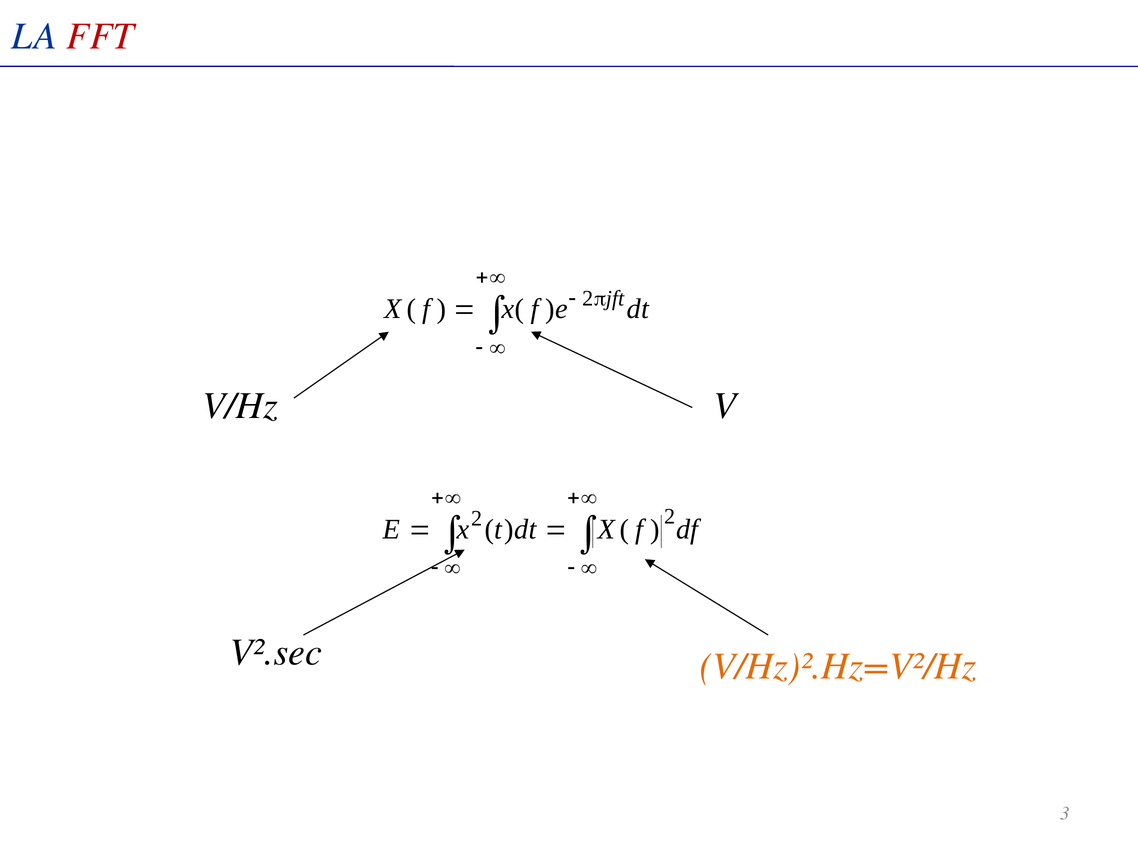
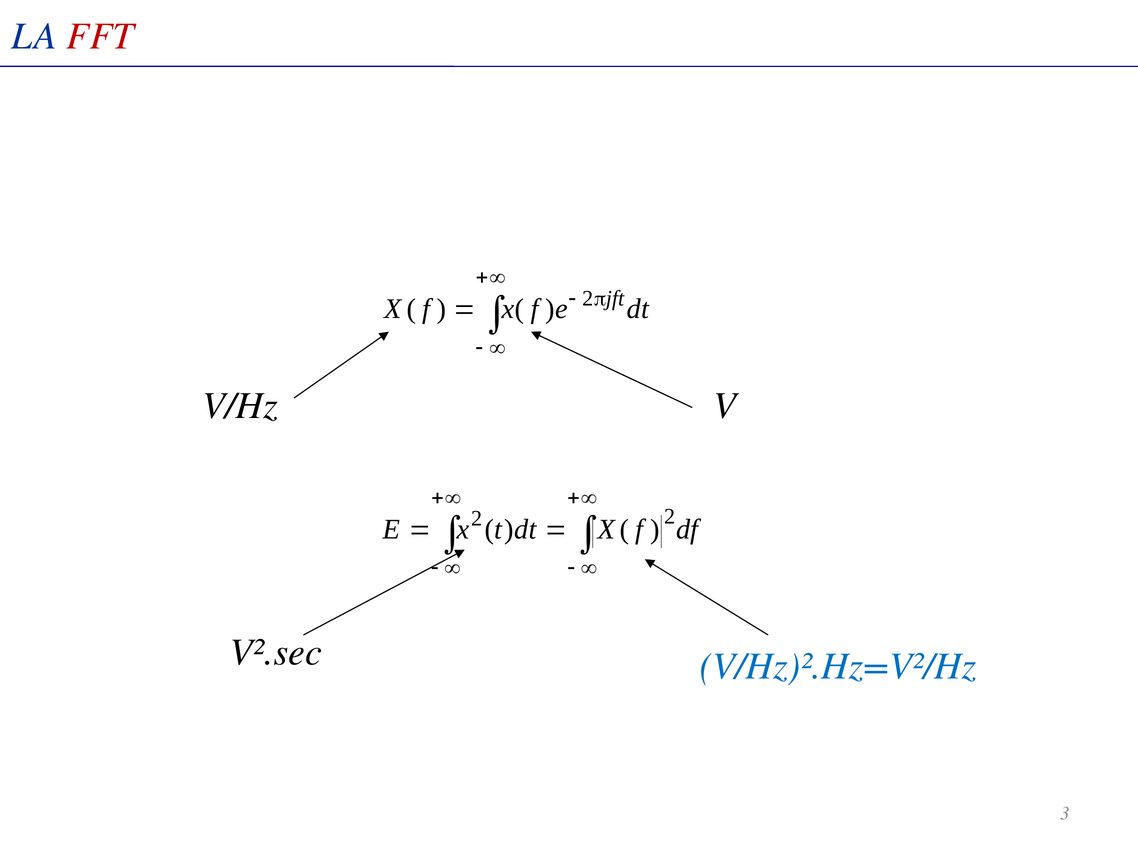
V/Hz)².Hz=V²/Hz colour: orange -> blue (838, 666)
